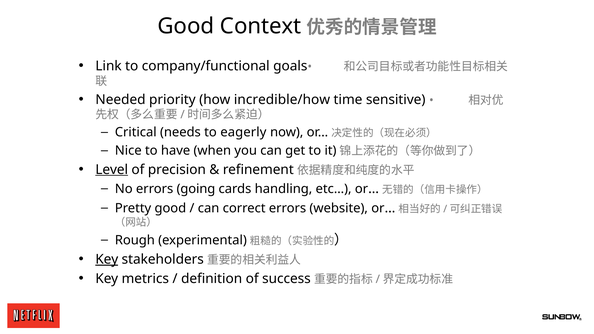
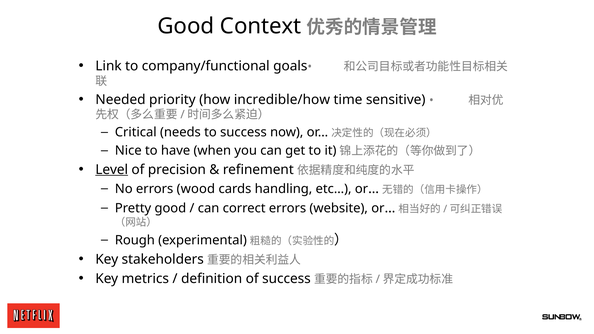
to eagerly: eagerly -> success (243, 132)
going: going -> wood (196, 189)
Key underline: present -> none (107, 259)
